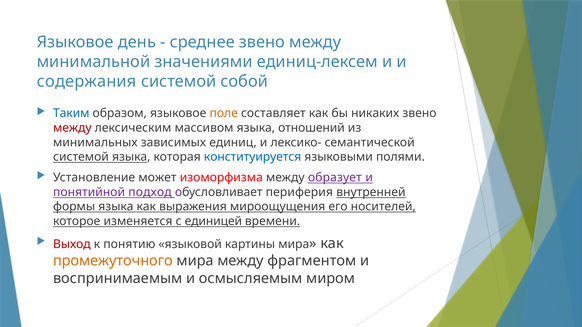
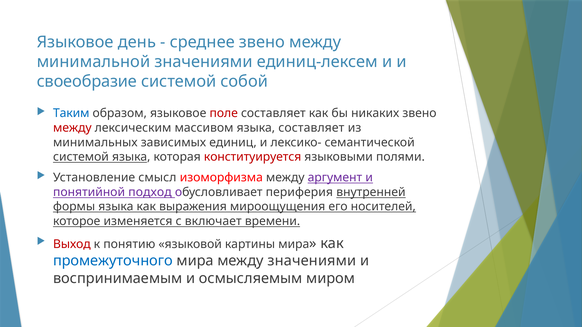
содержания: содержания -> своеобразие (87, 82)
поле colour: orange -> red (224, 113)
языка отношений: отношений -> составляет (311, 128)
конституируется colour: blue -> red (253, 157)
может: может -> смысл (157, 178)
образует: образует -> аргумент (335, 178)
единицей: единицей -> включает (213, 221)
промежуточного colour: orange -> blue (113, 261)
между фрагментом: фрагментом -> значениями (312, 261)
